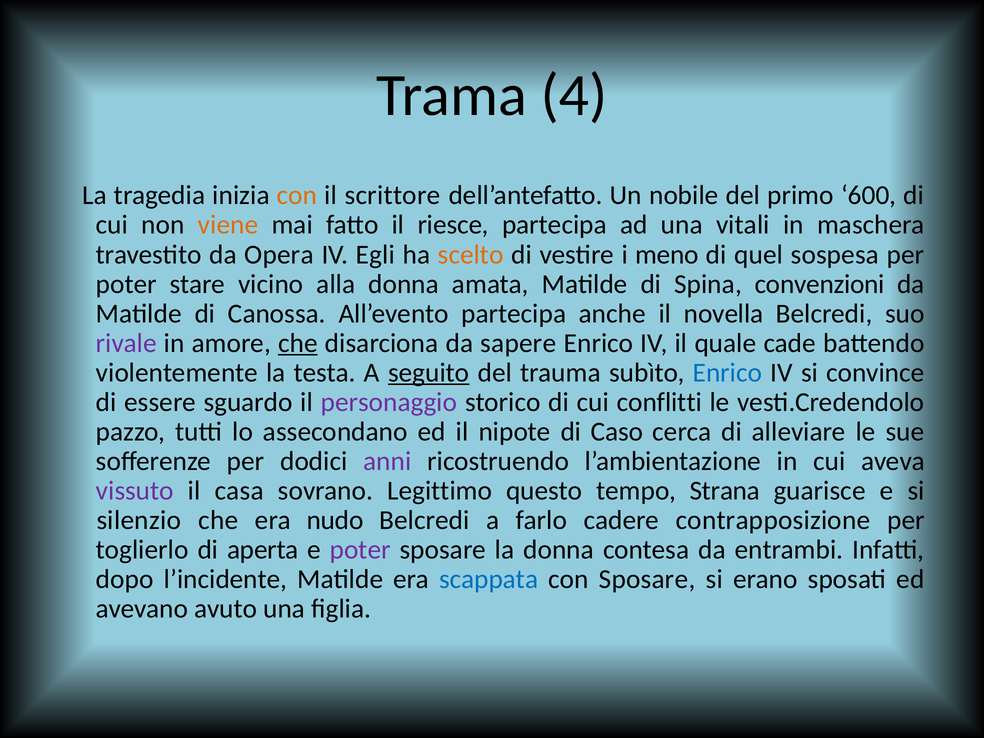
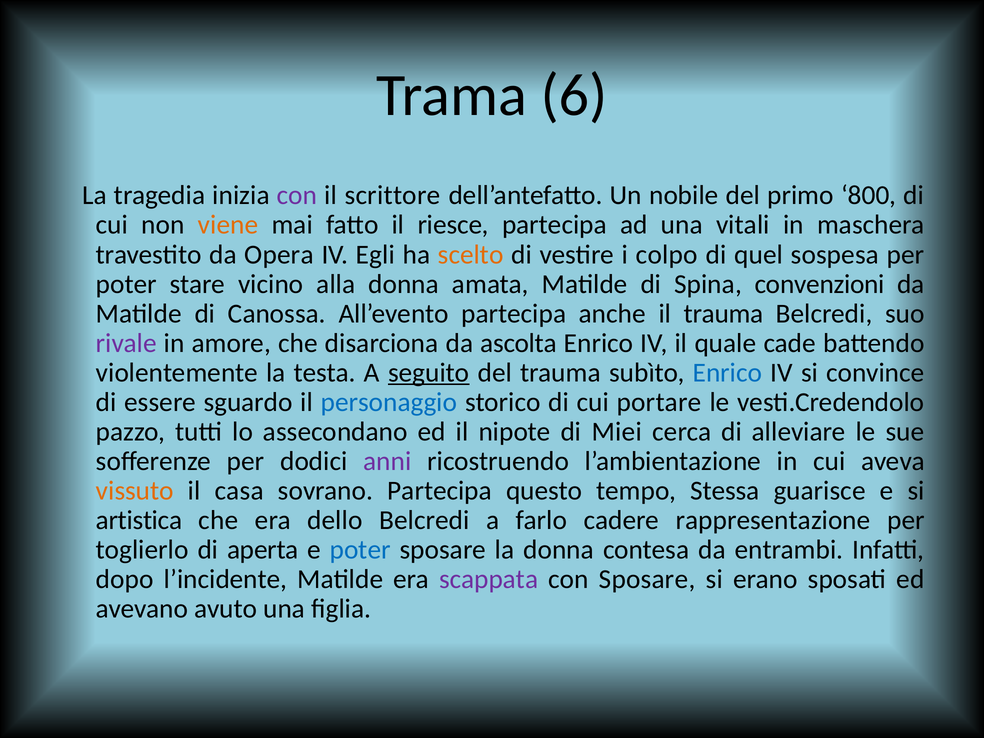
4: 4 -> 6 (574, 95)
con colour: orange -> purple (297, 195)
600: 600 -> 800 (869, 195)
meno: meno -> colpo (667, 254)
il novella: novella -> trauma (724, 314)
che underline: present -> none (298, 343)
sapere: sapere -> ascolta (519, 343)
personaggio colour: purple -> blue (389, 402)
conflitti: conflitti -> portare (659, 402)
Caso: Caso -> Miei (617, 432)
vissuto colour: purple -> orange (135, 491)
sovrano Legittimo: Legittimo -> Partecipa (440, 491)
Strana: Strana -> Stessa (725, 491)
silenzio: silenzio -> artistica (139, 520)
nudo: nudo -> dello (335, 520)
contrapposizione: contrapposizione -> rappresentazione (773, 520)
poter colour: purple -> blue (360, 550)
scappata colour: blue -> purple (489, 579)
